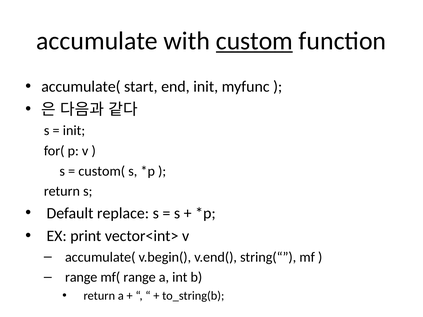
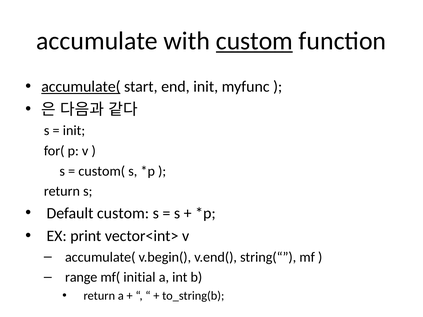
accumulate( underline: none -> present (81, 87)
Default replace: replace -> custom (123, 213)
mf( range: range -> initial (139, 277)
